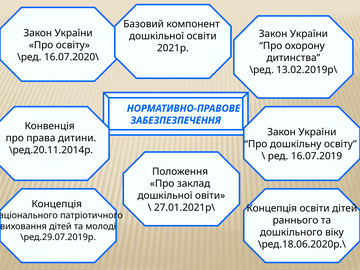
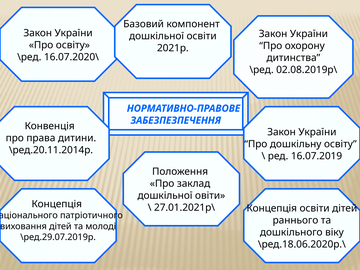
13.02.2019р\: 13.02.2019р\ -> 02.08.2019р\ (307, 70)
